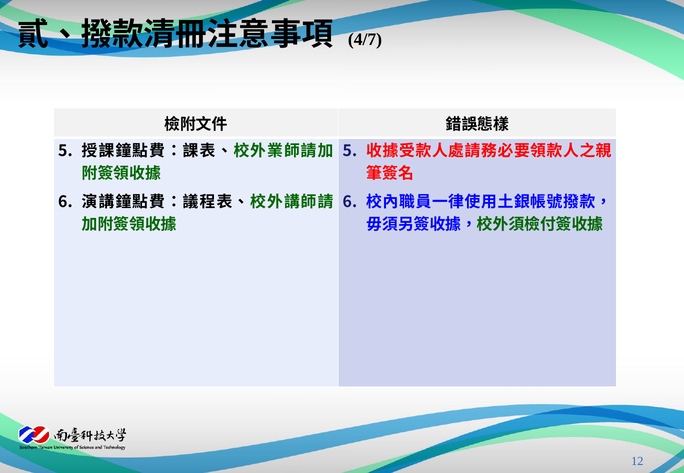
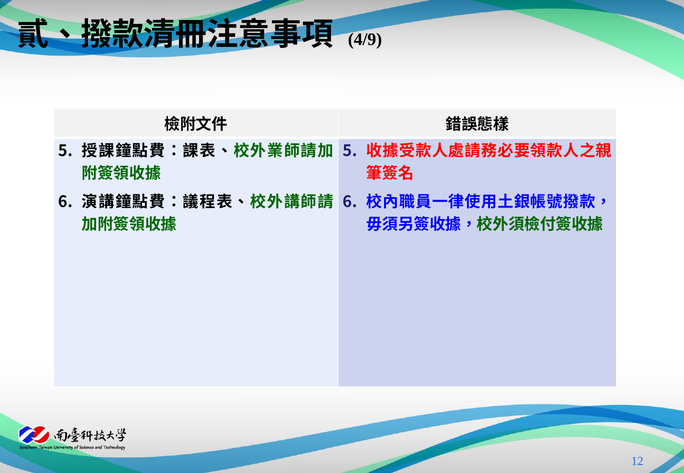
4/7: 4/7 -> 4/9 (365, 39)
